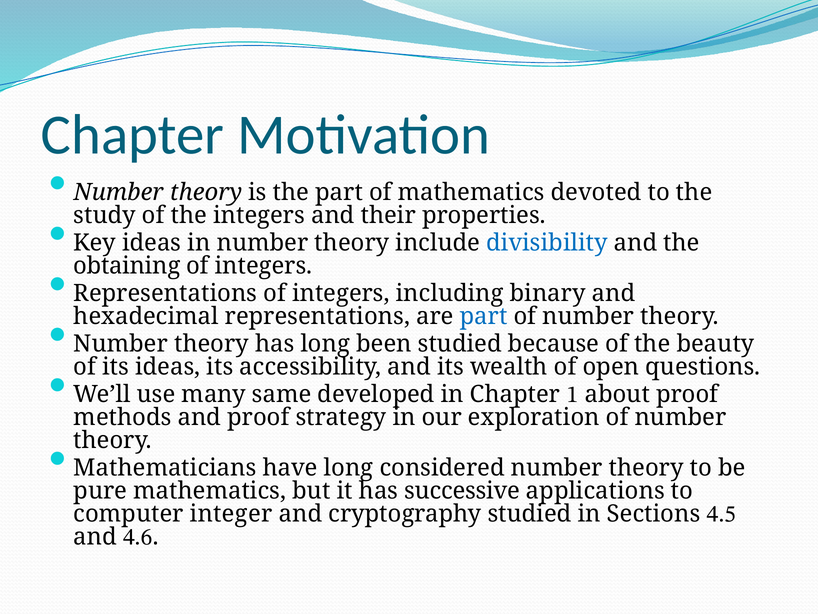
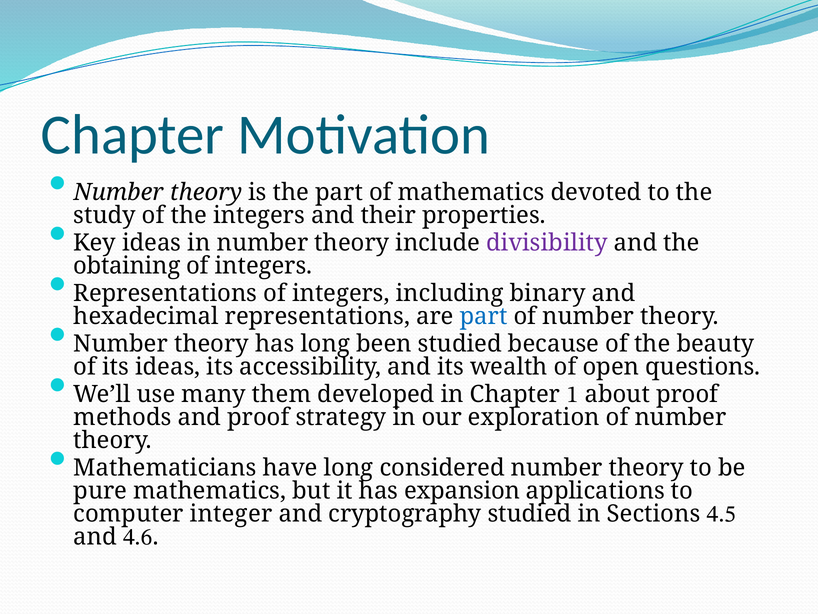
divisibility colour: blue -> purple (547, 243)
same: same -> them (282, 394)
successive: successive -> expansion (462, 490)
